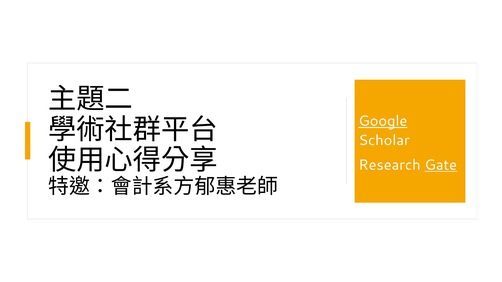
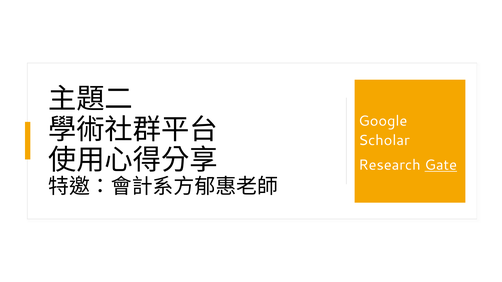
Google underline: present -> none (383, 121)
